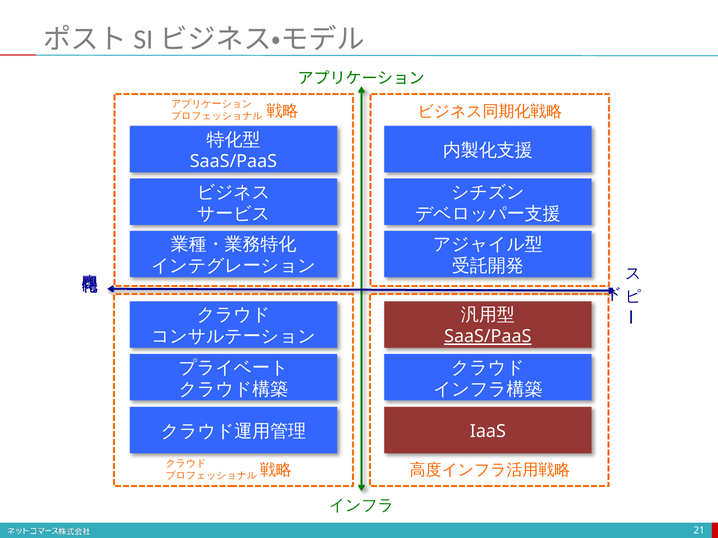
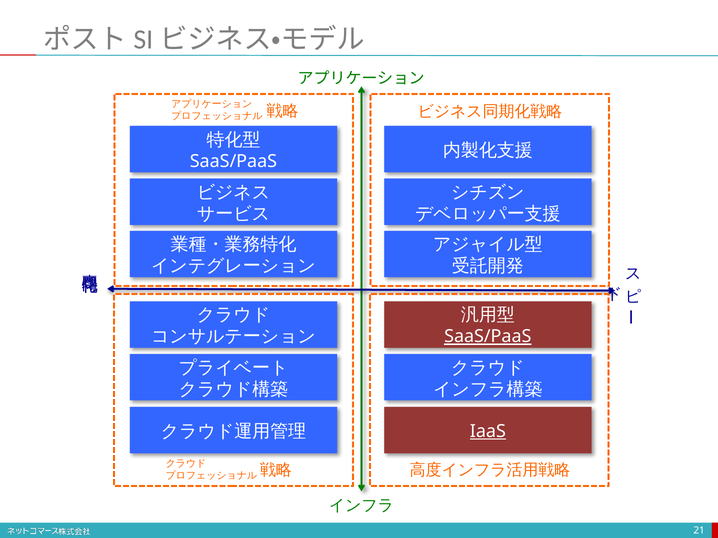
IaaS underline: none -> present (488, 432)
